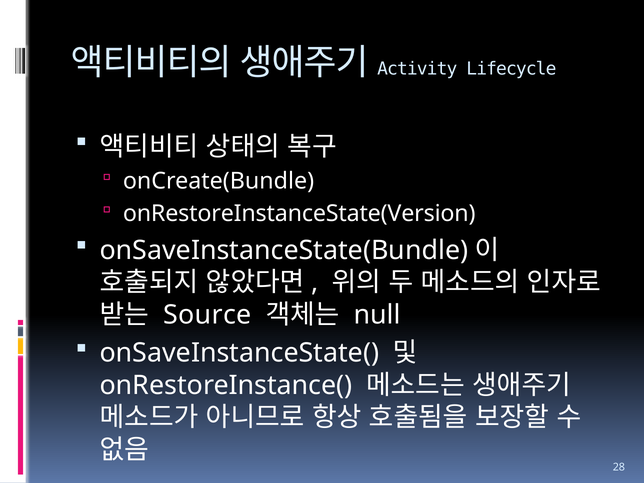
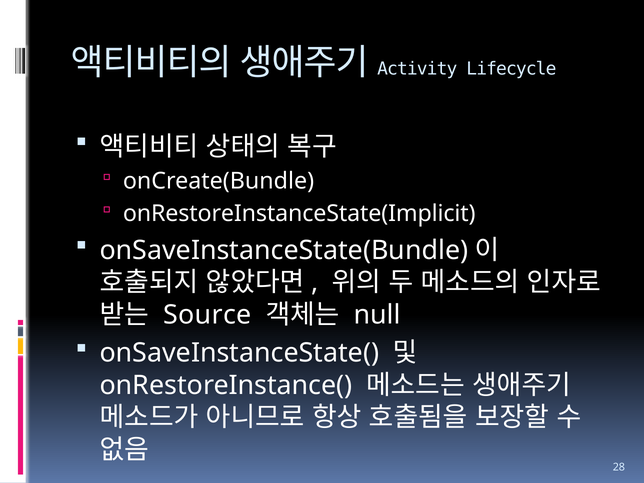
onRestoreInstanceState(Version: onRestoreInstanceState(Version -> onRestoreInstanceState(Implicit (299, 214)
